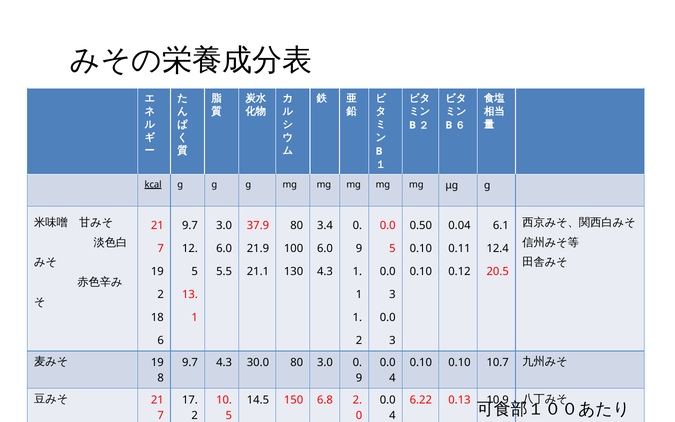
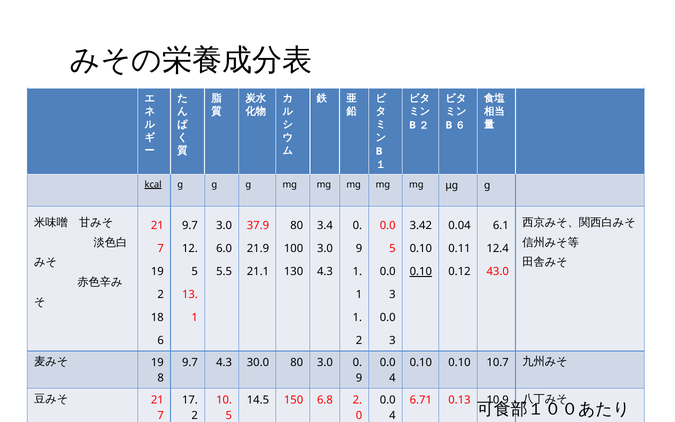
0.50: 0.50 -> 3.42 (421, 226)
6.0: 6.0 -> 3.0 (325, 249)
0.10 underline: none -> present (421, 272)
20.5: 20.5 -> 43.0 (498, 272)
6.22: 6.22 -> 6.71 (421, 400)
